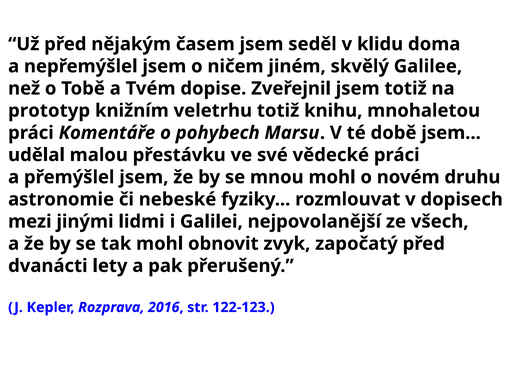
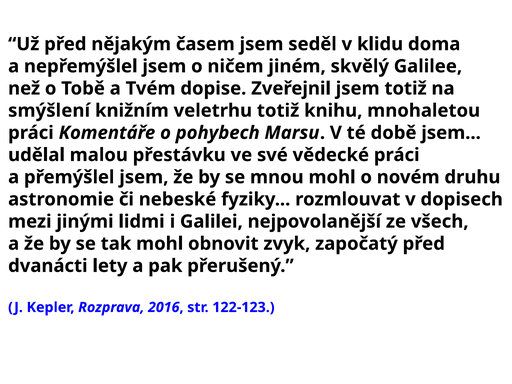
prototyp: prototyp -> smýšlení (49, 111)
